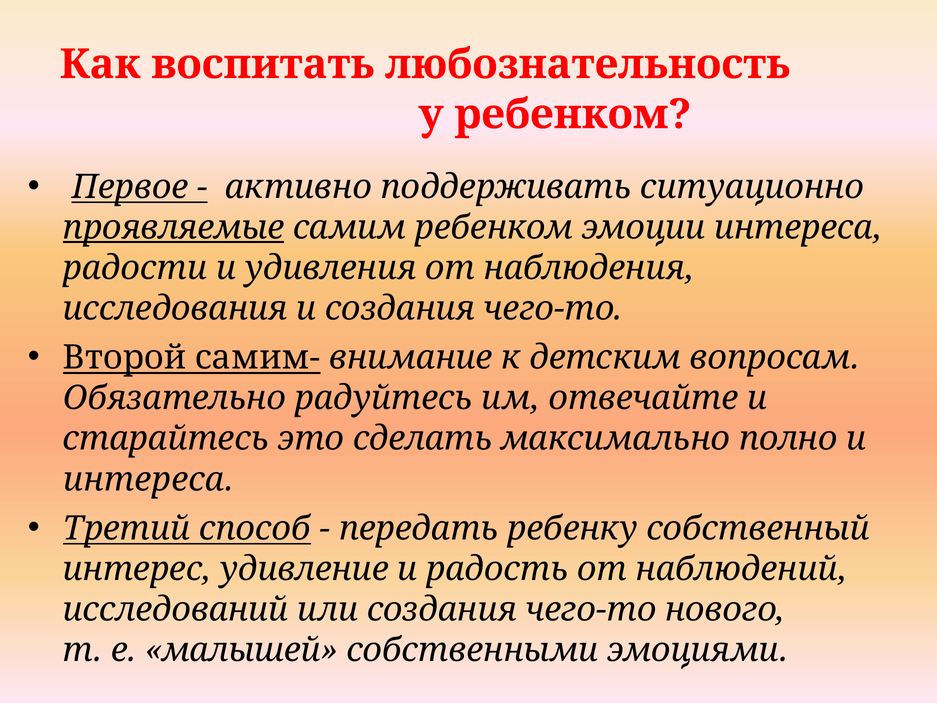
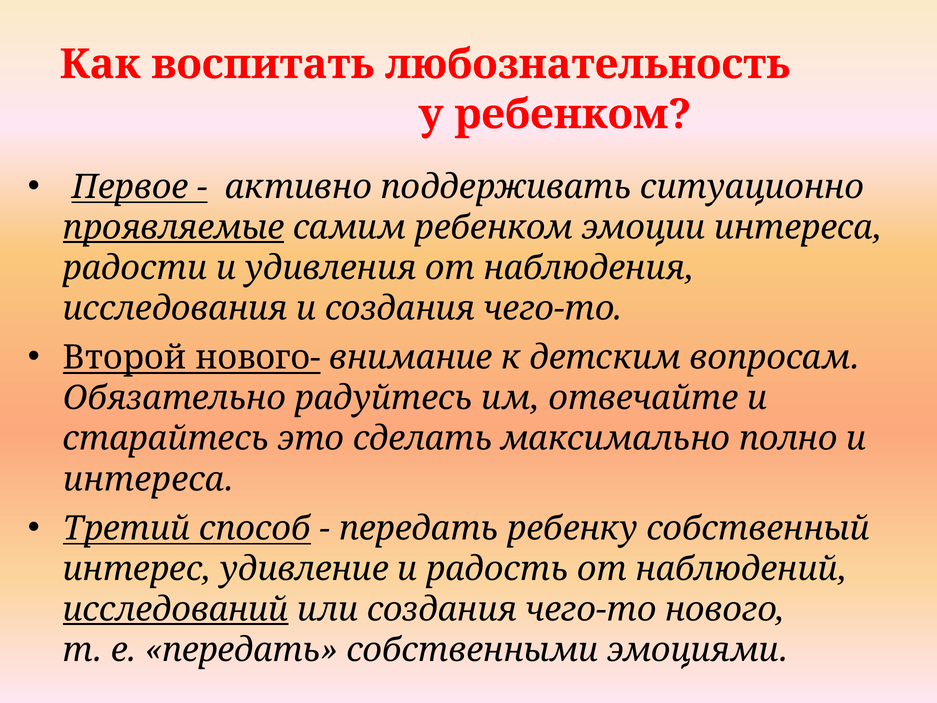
самим-: самим- -> нового- (258, 358)
исследований underline: none -> present (176, 609)
е малышей: малышей -> передать (241, 650)
